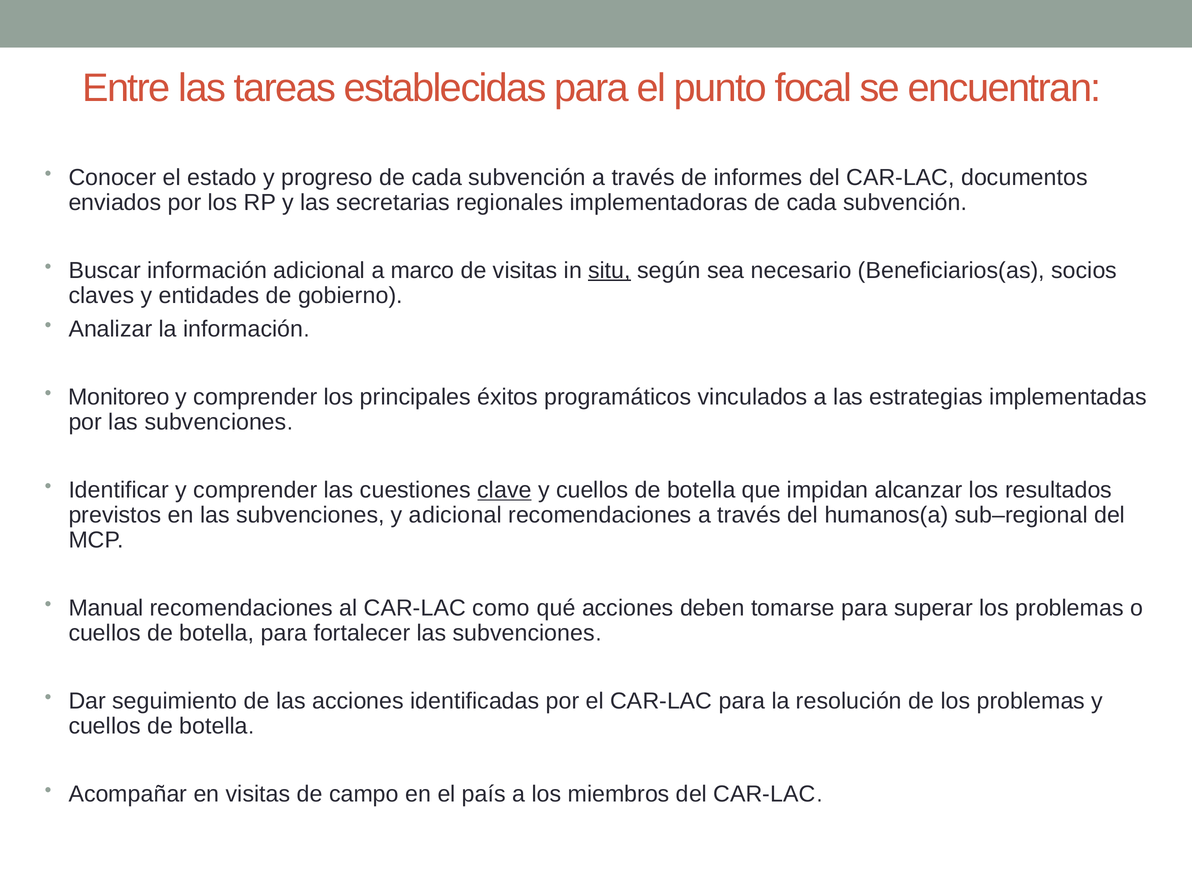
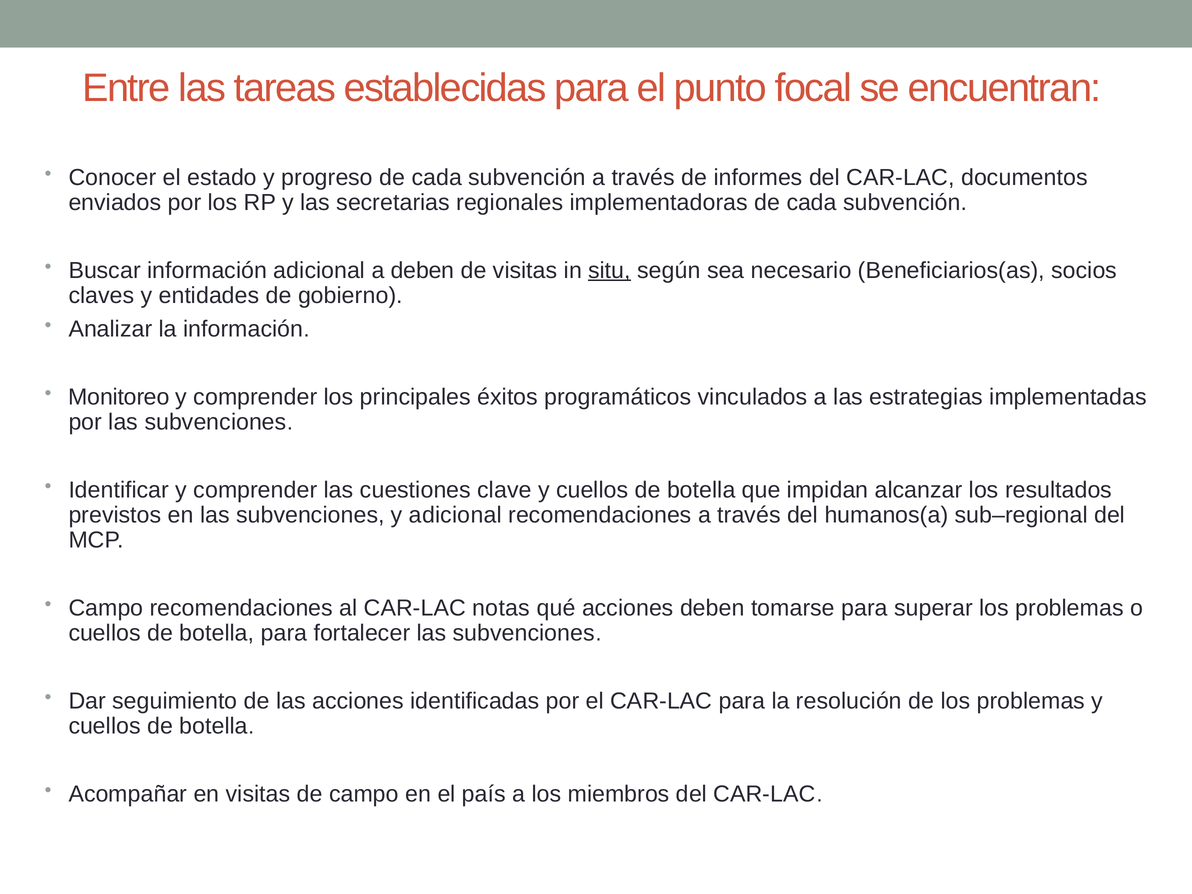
a marco: marco -> deben (423, 270)
clave underline: present -> none (504, 490)
Manual: Manual -> Campo (106, 608)
como: como -> notas (501, 608)
